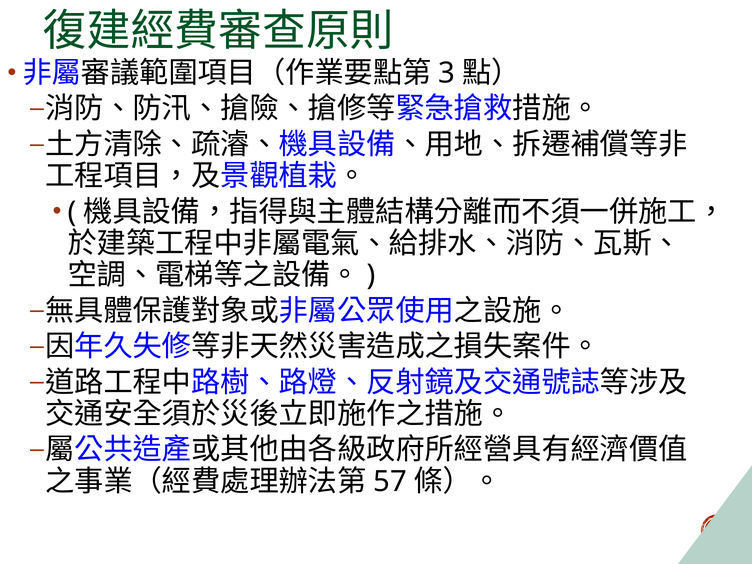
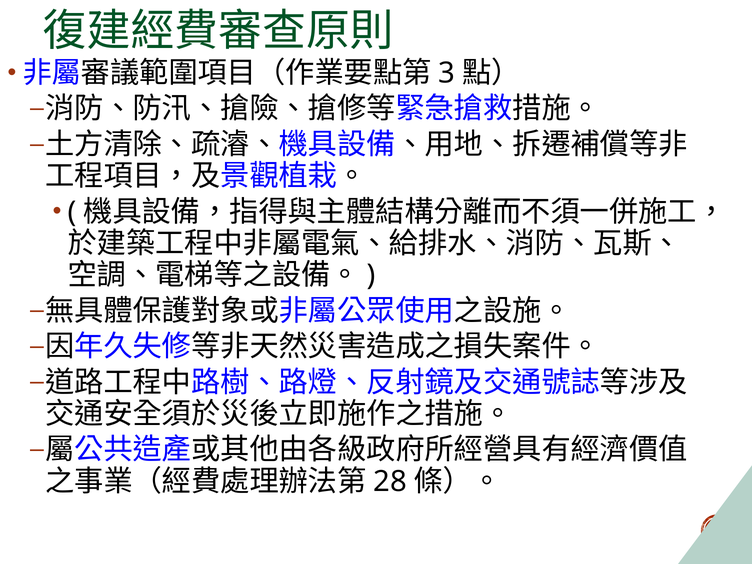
57: 57 -> 28 (390, 481)
